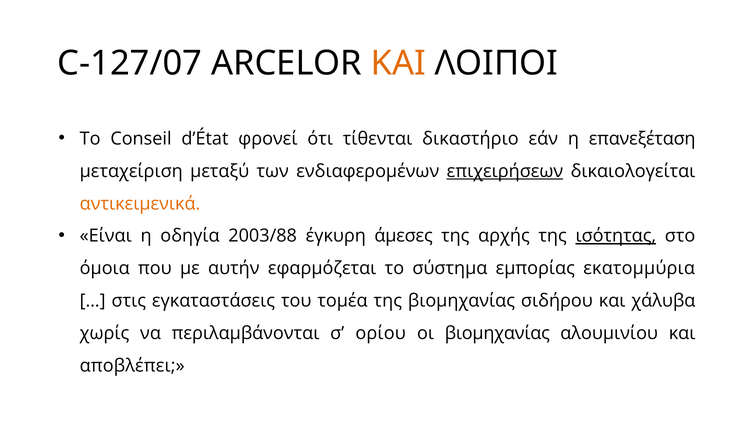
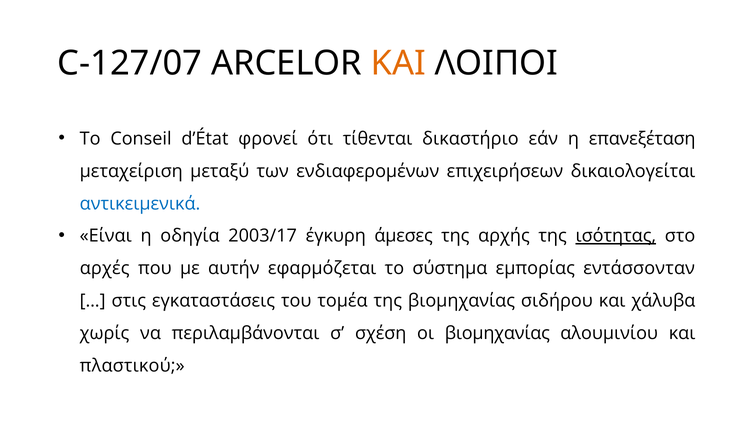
επιχειρήσεων underline: present -> none (505, 171)
αντικειμενικά colour: orange -> blue (140, 204)
2003/88: 2003/88 -> 2003/17 (263, 236)
όμοια: όμοια -> αρχές (105, 269)
εκατομμύρια: εκατομμύρια -> εντάσσονταν (639, 269)
ορίου: ορίου -> σχέση (381, 334)
αποβλέπει: αποβλέπει -> πλαστικού (132, 366)
